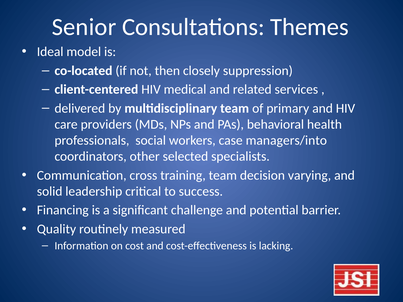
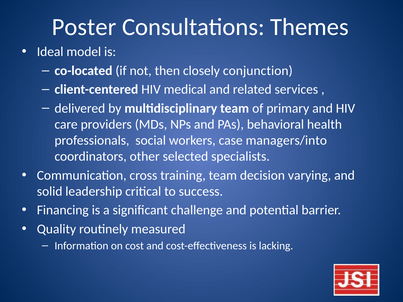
Senior: Senior -> Poster (84, 27)
suppression: suppression -> conjunction (258, 71)
